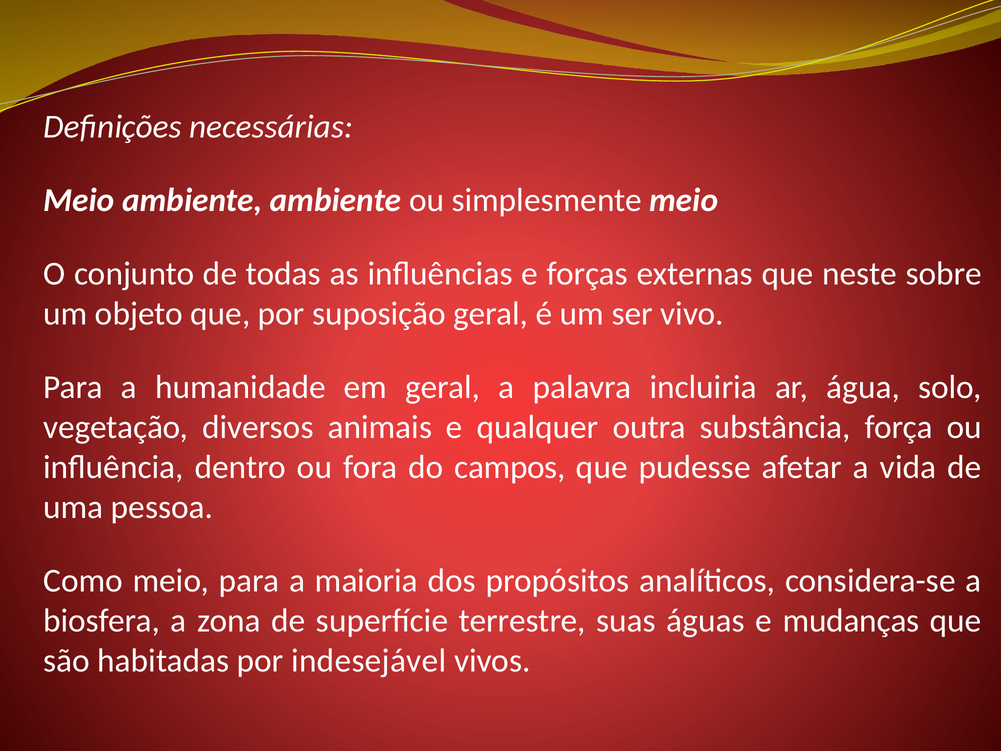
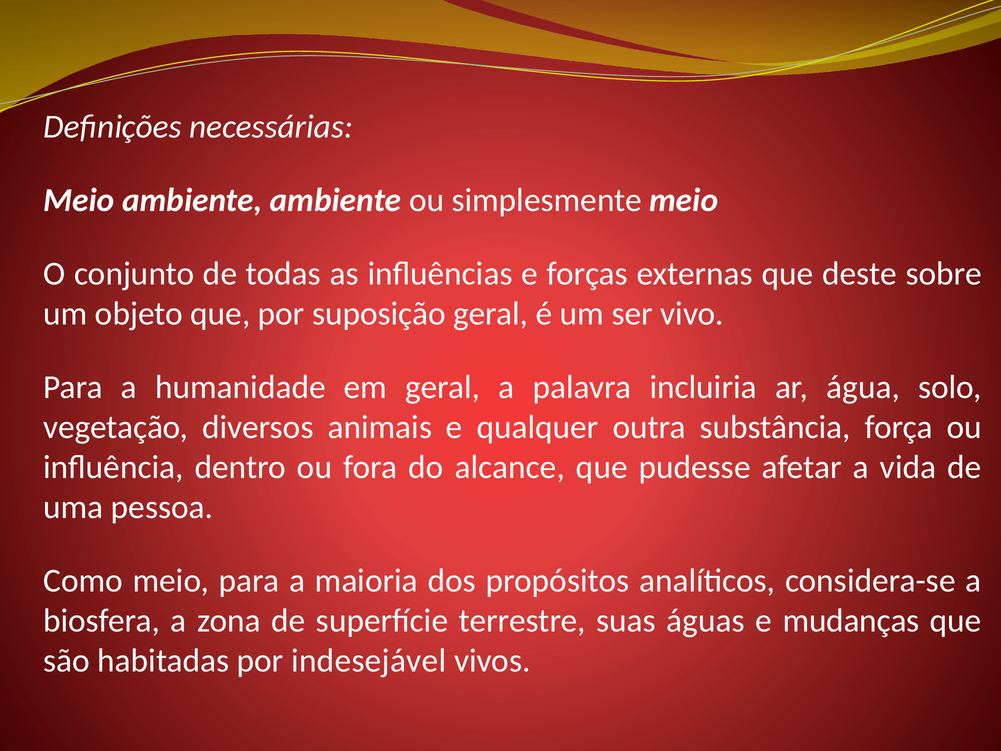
neste: neste -> deste (860, 274)
campos: campos -> alcance (510, 467)
